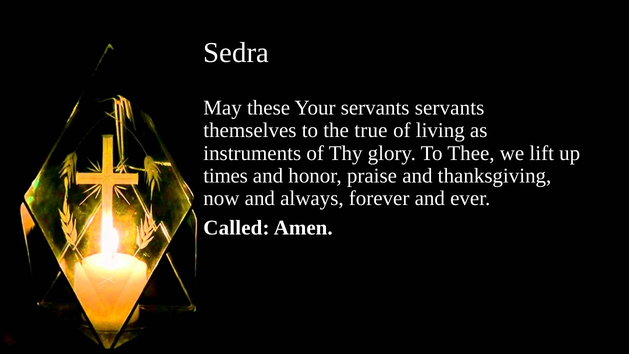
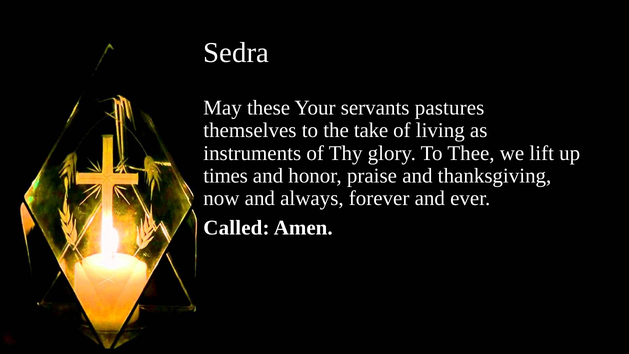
servants servants: servants -> pastures (450, 108)
true: true -> take (371, 130)
